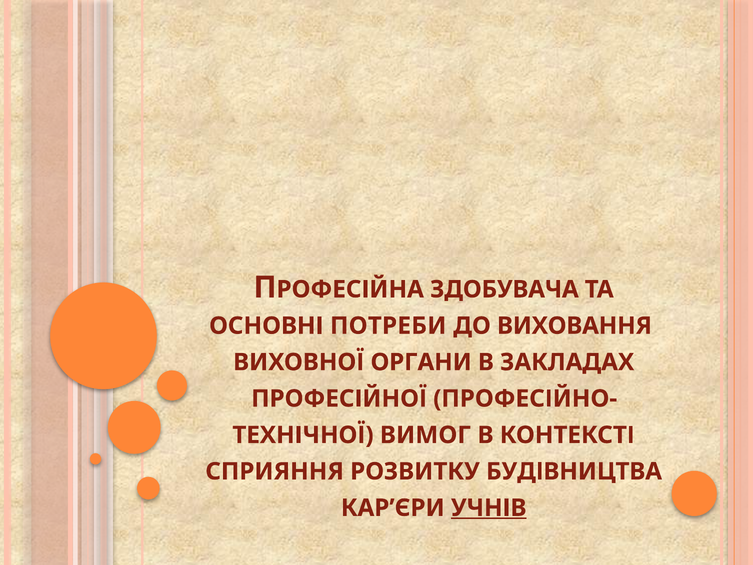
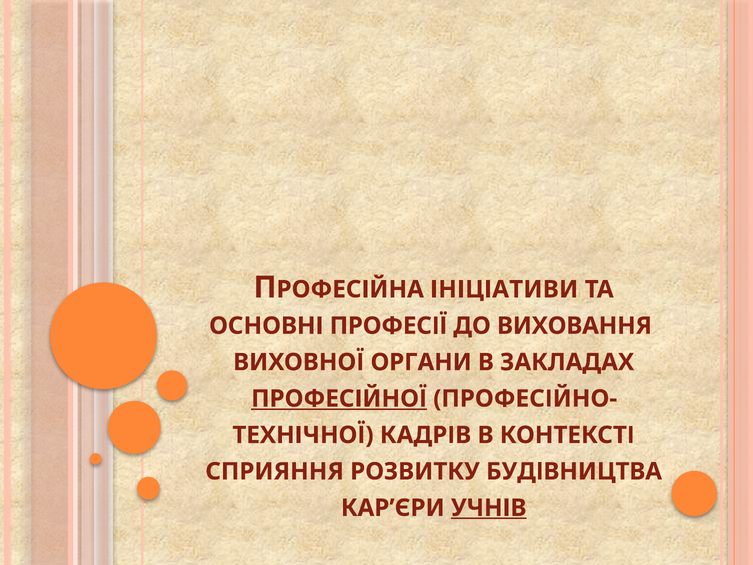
ЗДОБУВАЧА: ЗДОБУВАЧА -> ІНІЦІАТИВИ (504, 289)
ПОТРЕБИ: ПОТРЕБИ -> ПРОФЕСІЇ (388, 326)
ПРОФЕСІЙНОЇ underline: none -> present (339, 398)
ВИМОГ: ВИМОГ -> КАДРІВ (426, 435)
